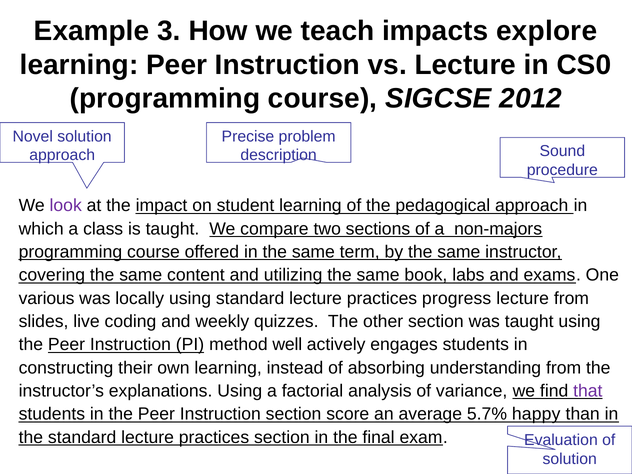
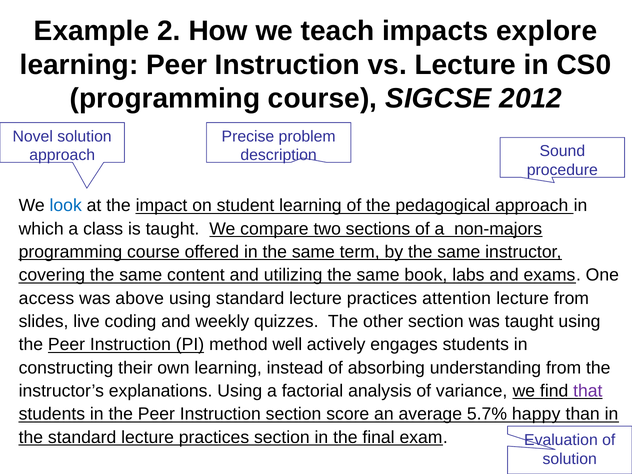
3: 3 -> 2 (169, 31)
look colour: purple -> blue (66, 206)
various: various -> access (46, 298)
locally: locally -> above (140, 298)
progress: progress -> attention (457, 298)
